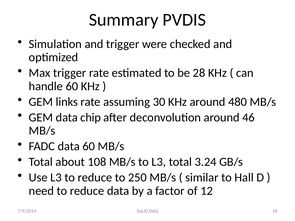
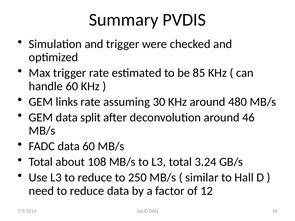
28: 28 -> 85 (199, 73)
chip: chip -> split (91, 118)
